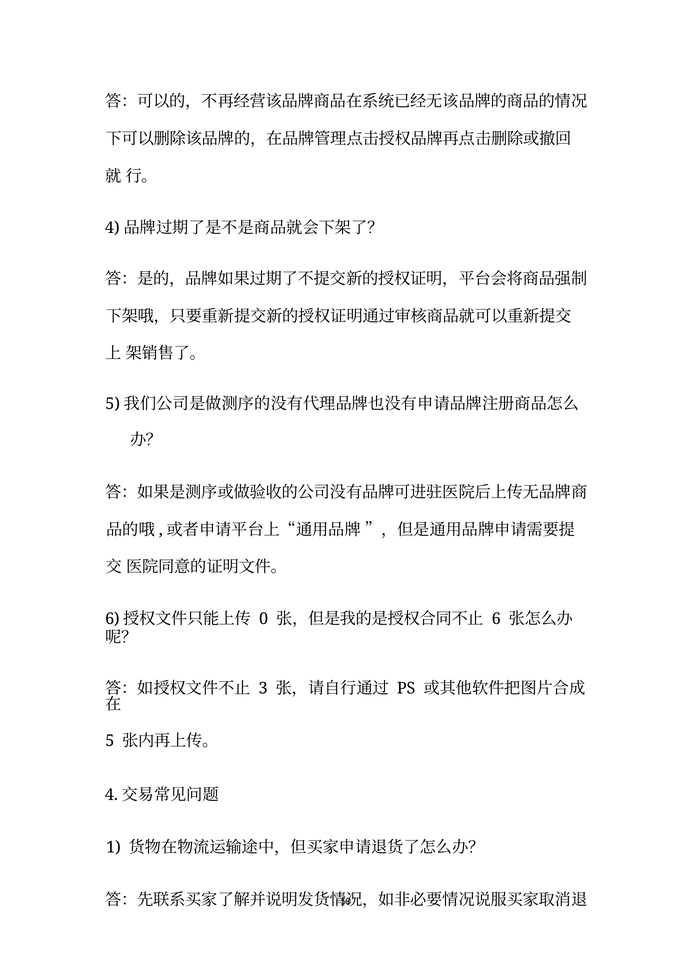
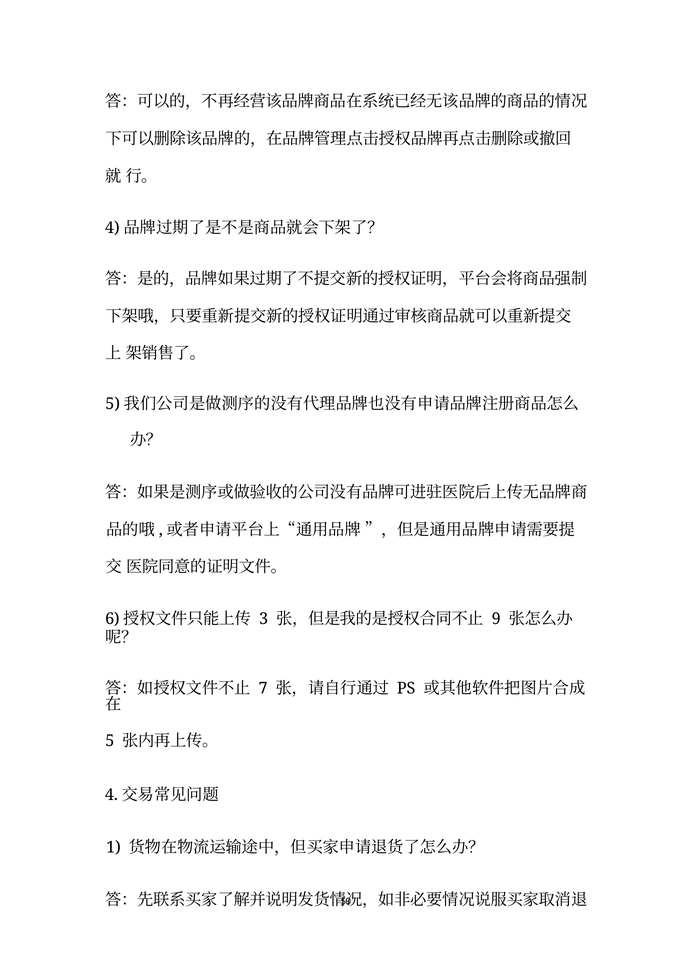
0: 0 -> 3 (264, 619)
6: 6 -> 9 (496, 619)
3: 3 -> 7 (263, 688)
